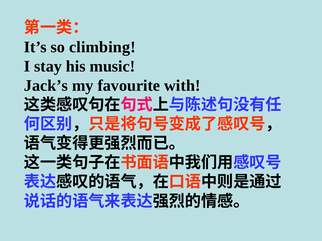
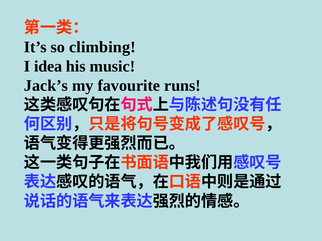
stay: stay -> idea (48, 66)
with: with -> runs (182, 86)
